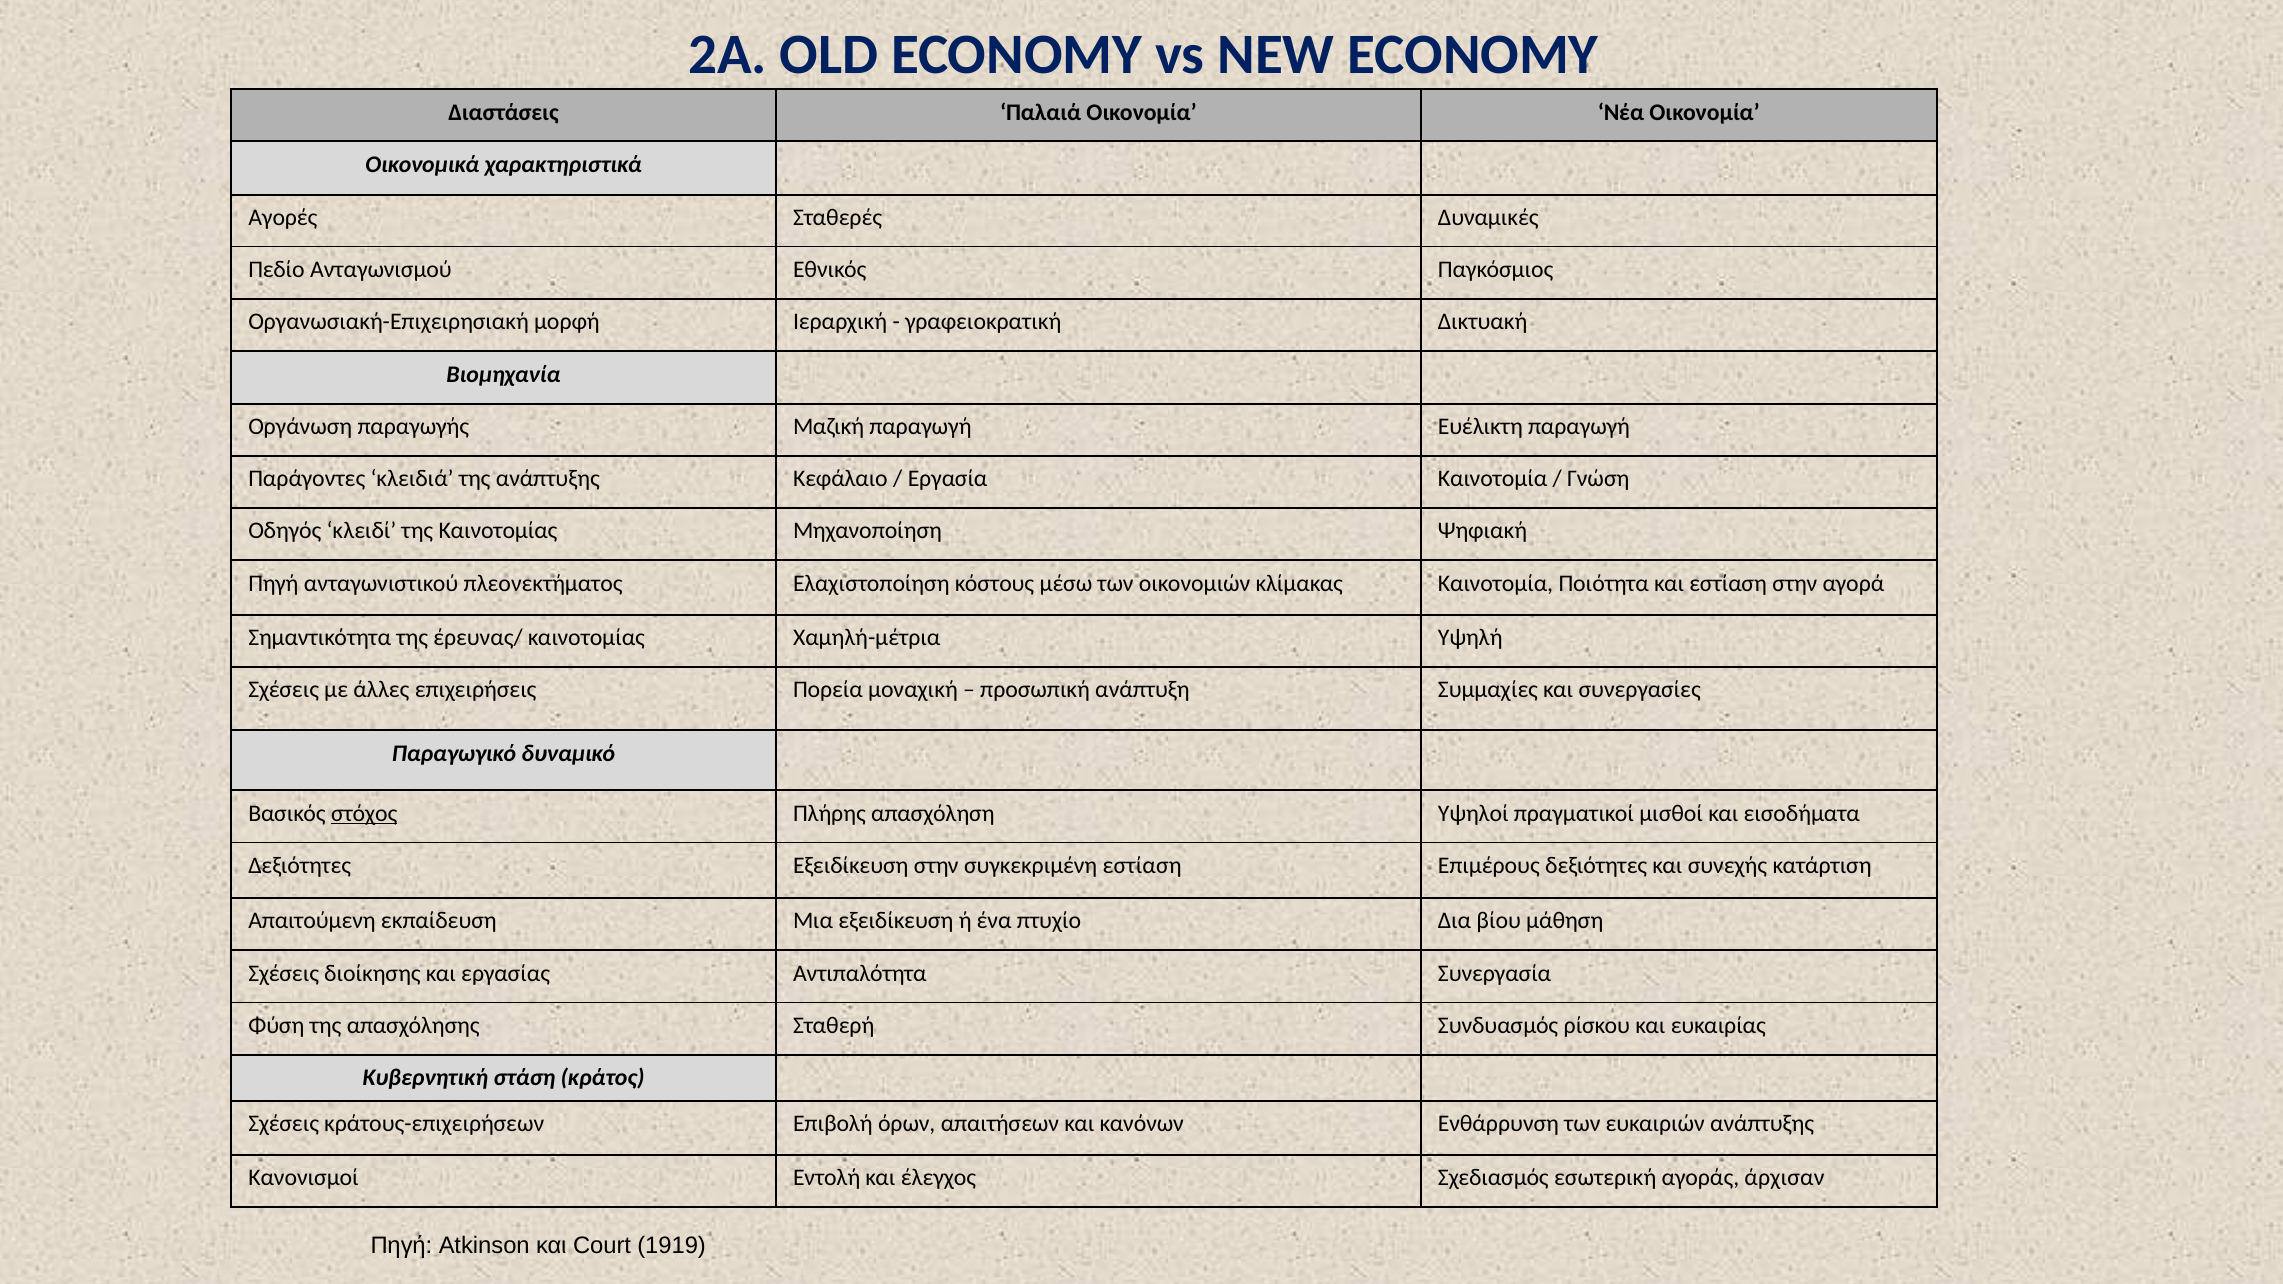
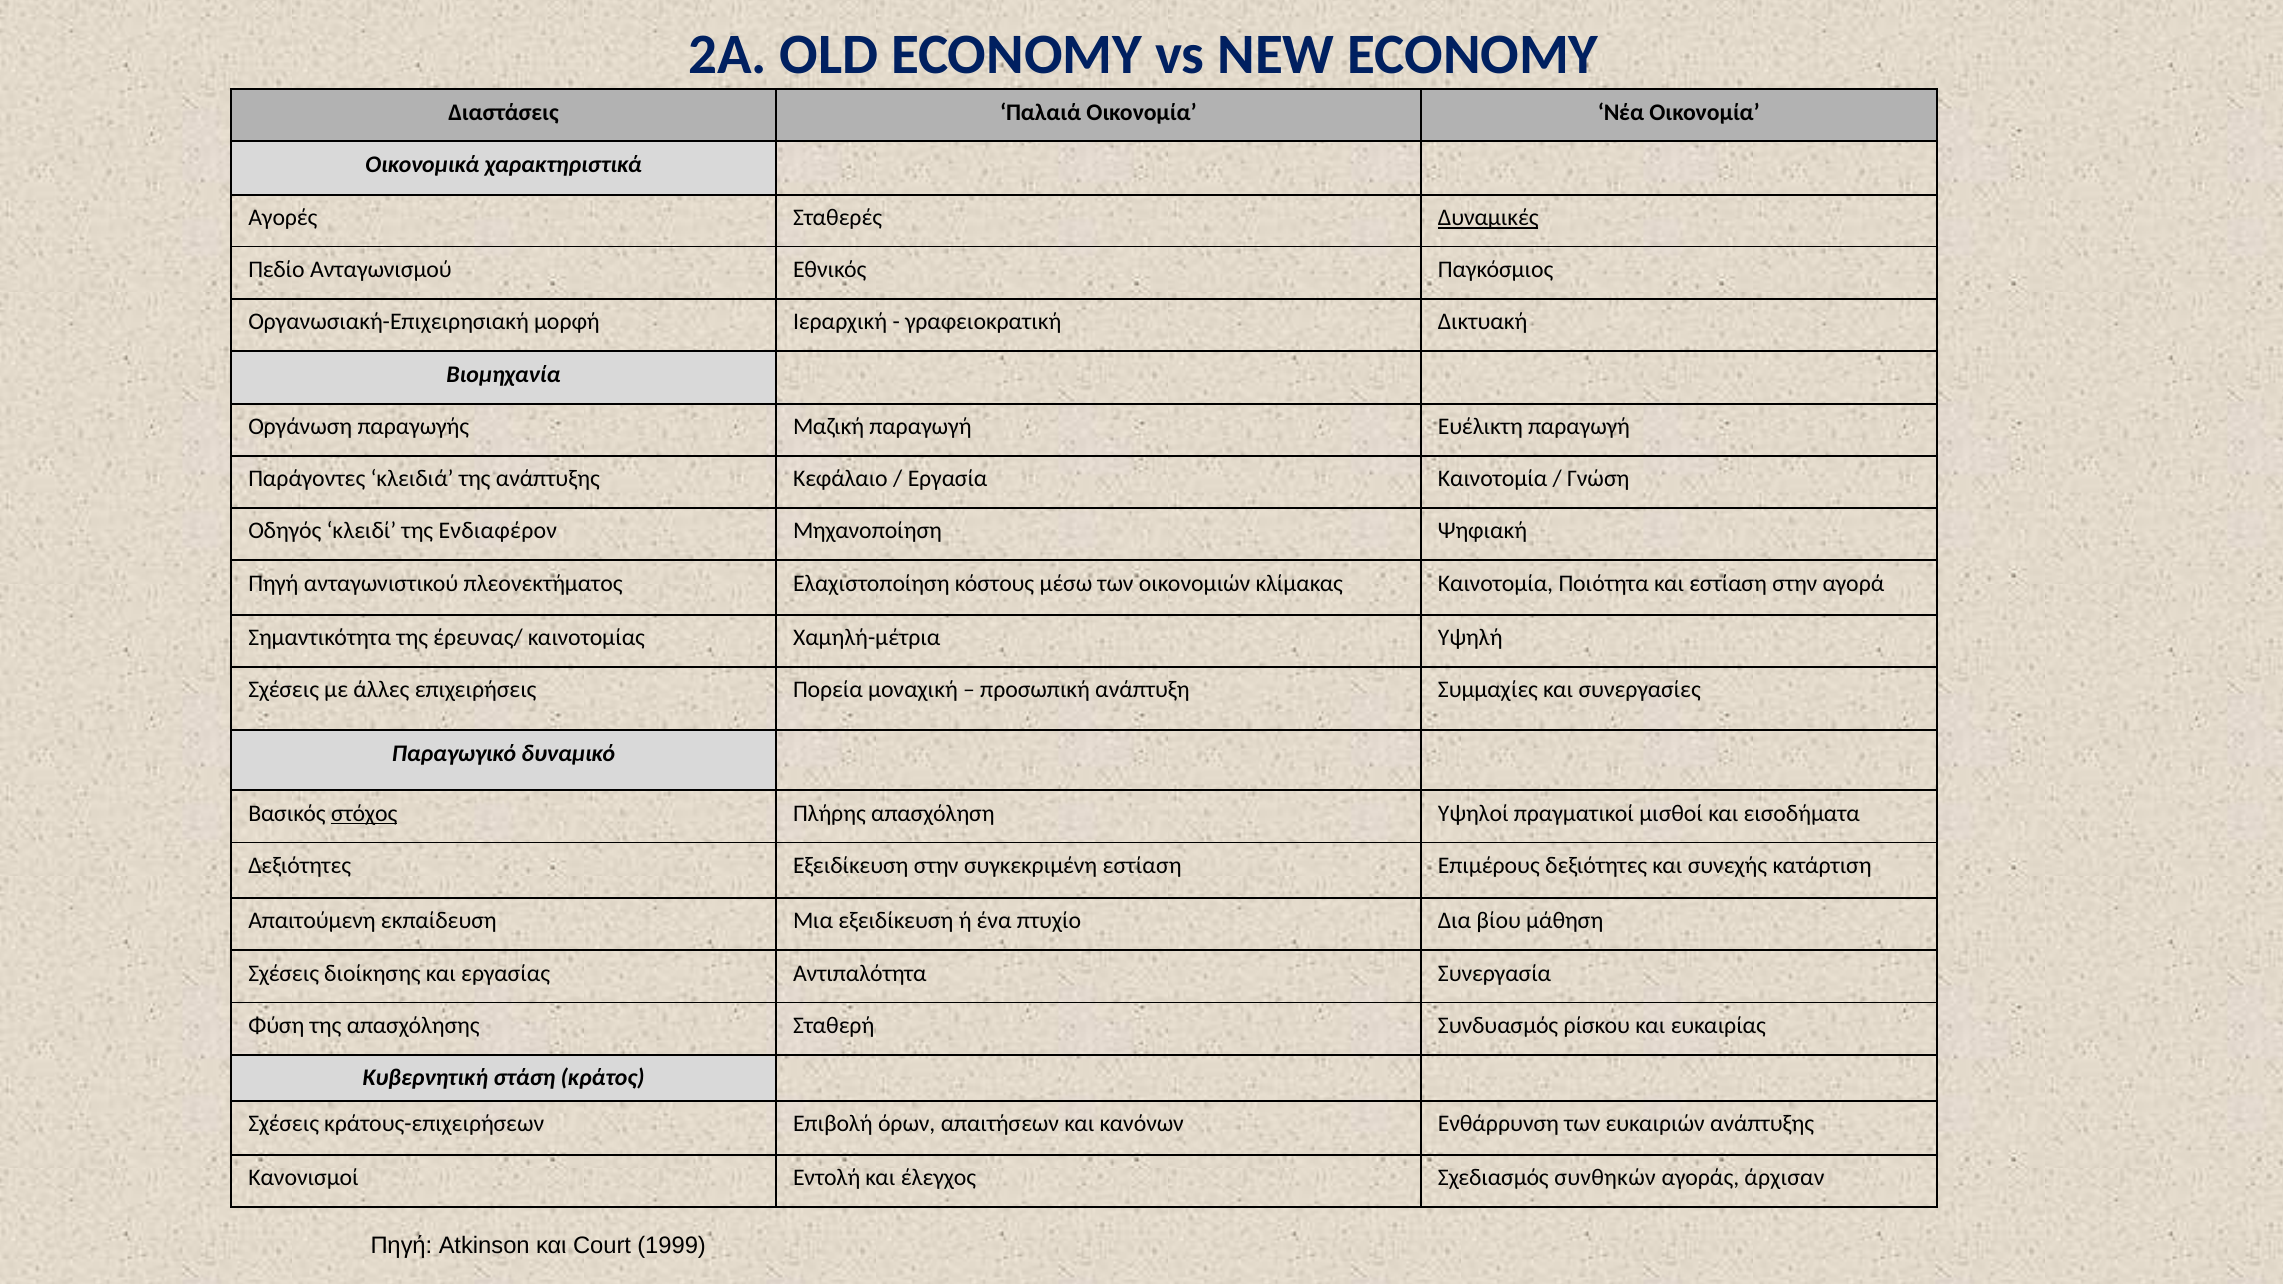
Δυναμικές underline: none -> present (1488, 218)
της Καινοτομίας: Καινοτομίας -> Ενδιαφέρον (498, 531)
εσωτερική: εσωτερική -> συνθηκών (1605, 1178)
1919: 1919 -> 1999 (672, 1246)
